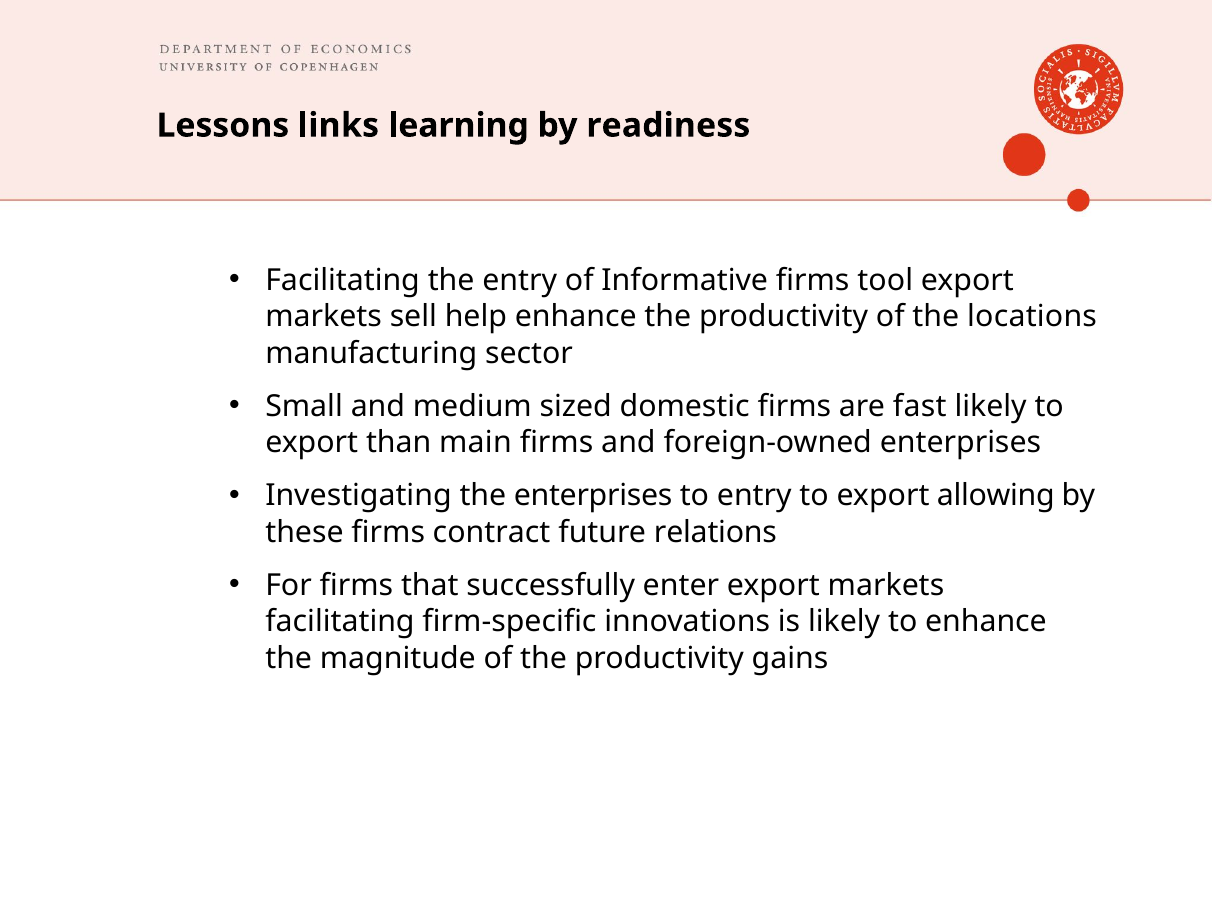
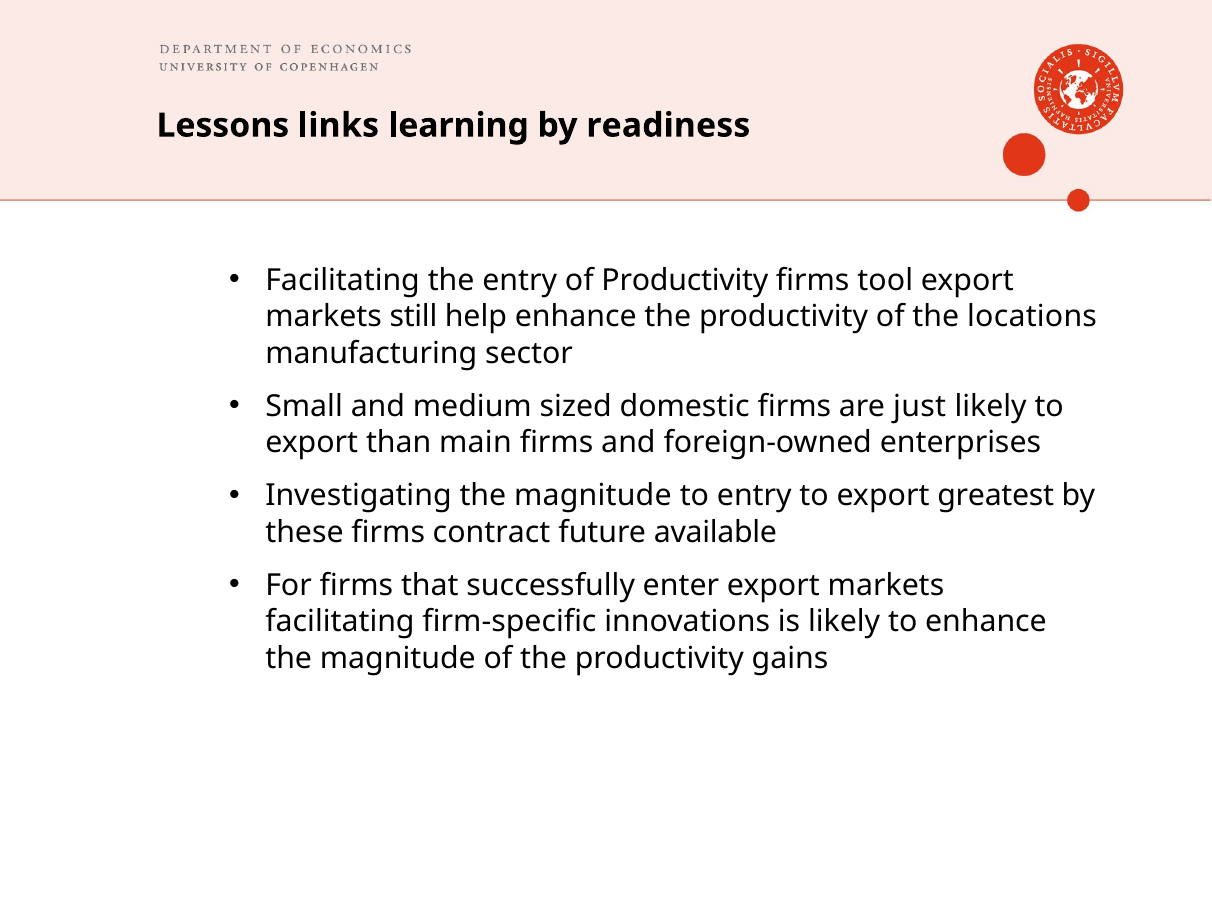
of Informative: Informative -> Productivity (685, 280)
sell: sell -> still (413, 317)
fast: fast -> just (920, 406)
Investigating the enterprises: enterprises -> magnitude (593, 496)
allowing: allowing -> greatest (996, 496)
relations: relations -> available (716, 532)
